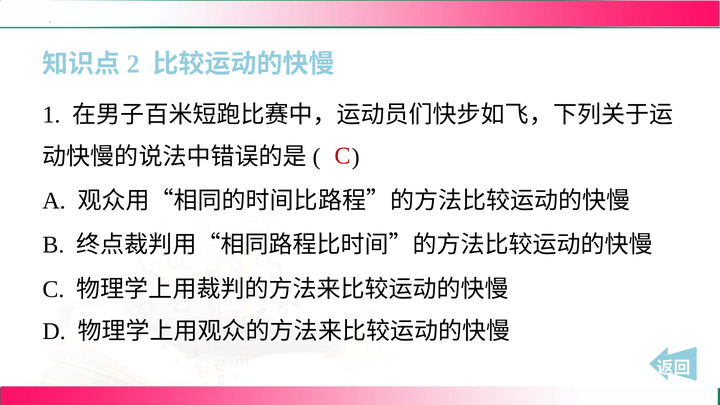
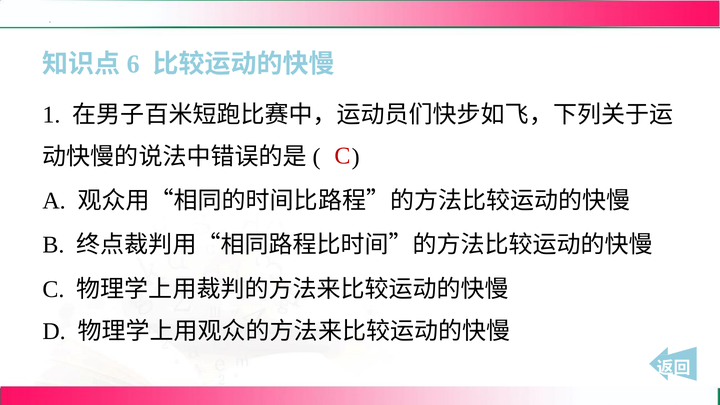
2: 2 -> 6 (133, 64)
